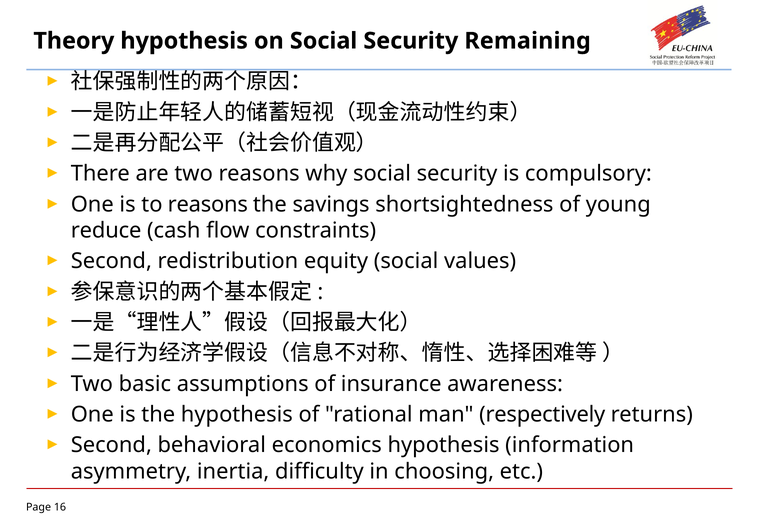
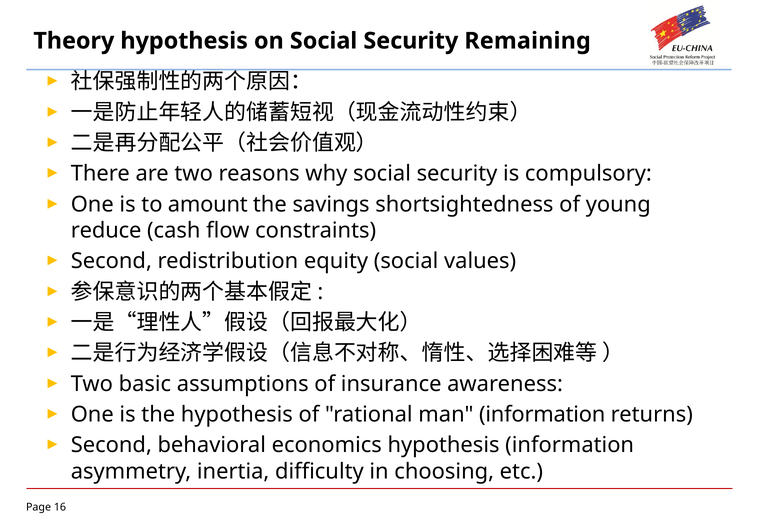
to reasons: reasons -> amount (208, 204)
man respectively: respectively -> information (542, 415)
